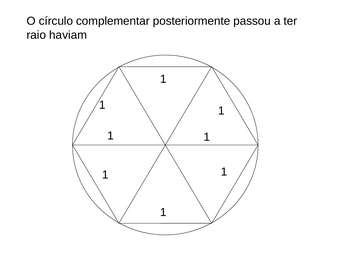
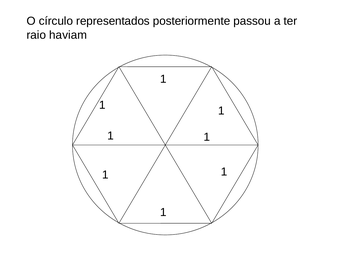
complementar: complementar -> representados (113, 21)
